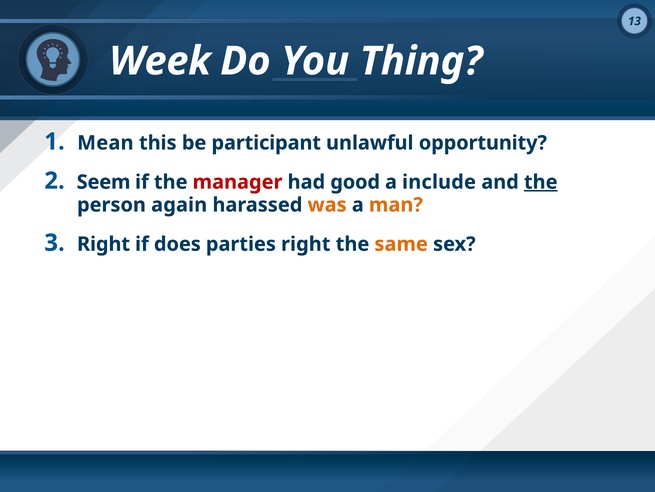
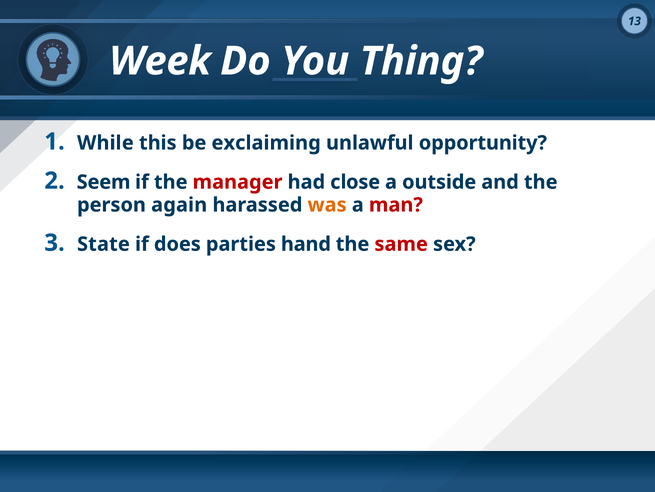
Mean: Mean -> While (105, 143)
participant: participant -> exclaiming (266, 143)
good: good -> close (355, 182)
include: include -> outside (439, 182)
the underline: present -> none (541, 182)
man colour: orange -> red (396, 205)
Right: Right -> State (103, 244)
parties right: right -> hand (306, 244)
same colour: orange -> red (401, 244)
